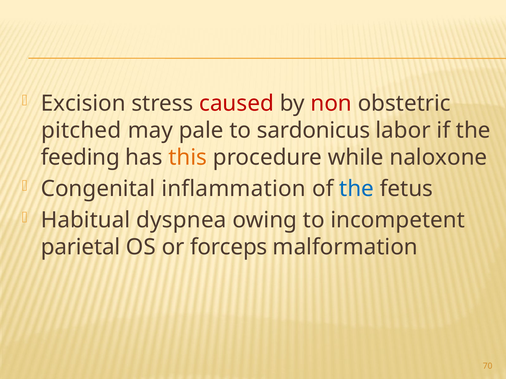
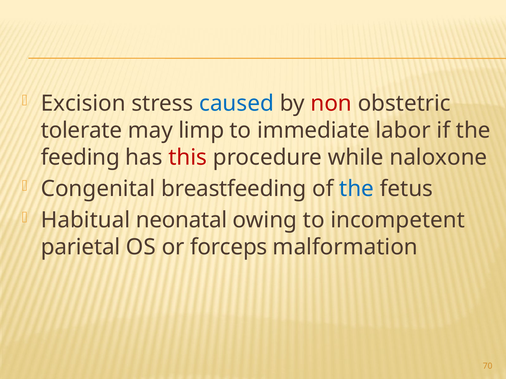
caused colour: red -> blue (237, 104)
pitched: pitched -> tolerate (81, 131)
pale: pale -> limp (201, 131)
sardonicus: sardonicus -> immediate (313, 131)
this colour: orange -> red (188, 158)
inflammation: inflammation -> breastfeeding (234, 189)
dyspnea: dyspnea -> neonatal (182, 221)
